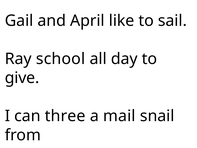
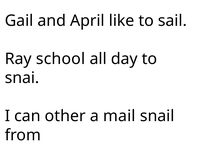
give: give -> snai (22, 78)
three: three -> other (65, 116)
